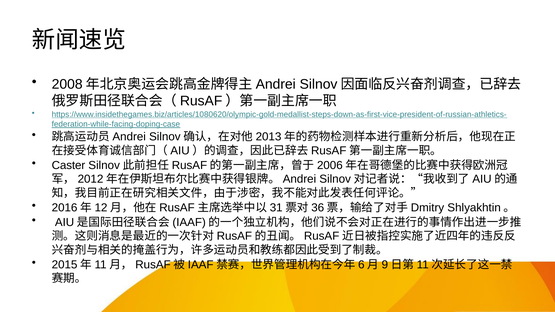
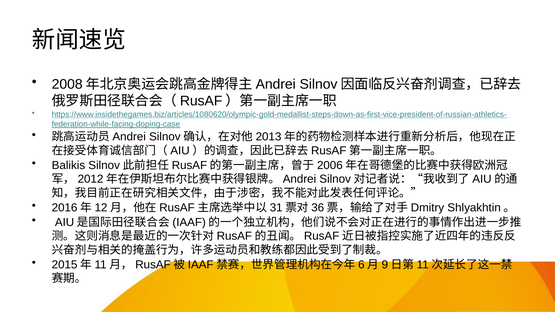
Caster: Caster -> Balikis (68, 165)
